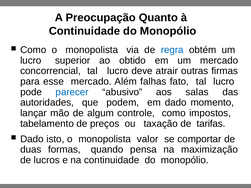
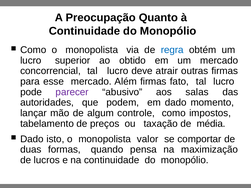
Além falhas: falhas -> firmas (153, 82)
parecer colour: blue -> purple (72, 92)
tarifas: tarifas -> média (211, 124)
